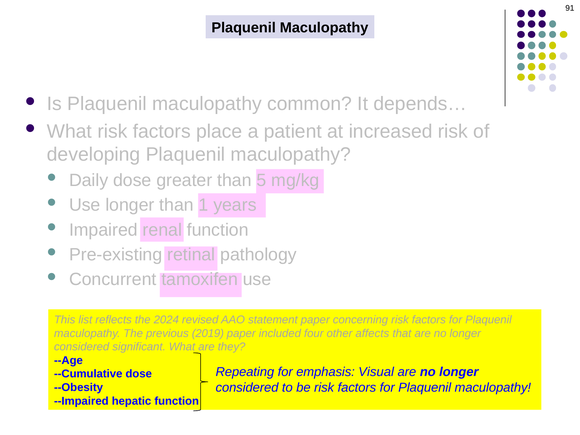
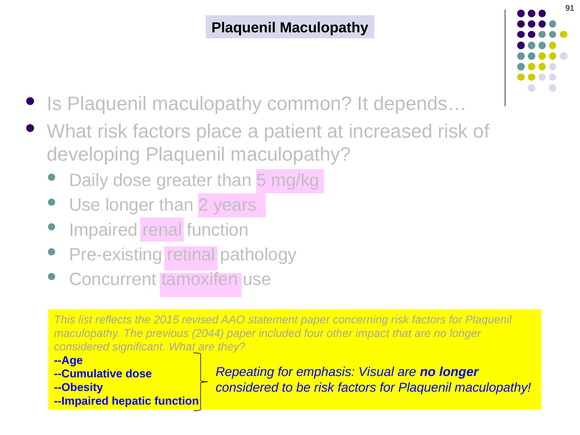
1: 1 -> 2 (204, 205)
2024: 2024 -> 2015 (166, 320)
2019: 2019 -> 2044 (208, 333)
affects: affects -> impact (372, 333)
